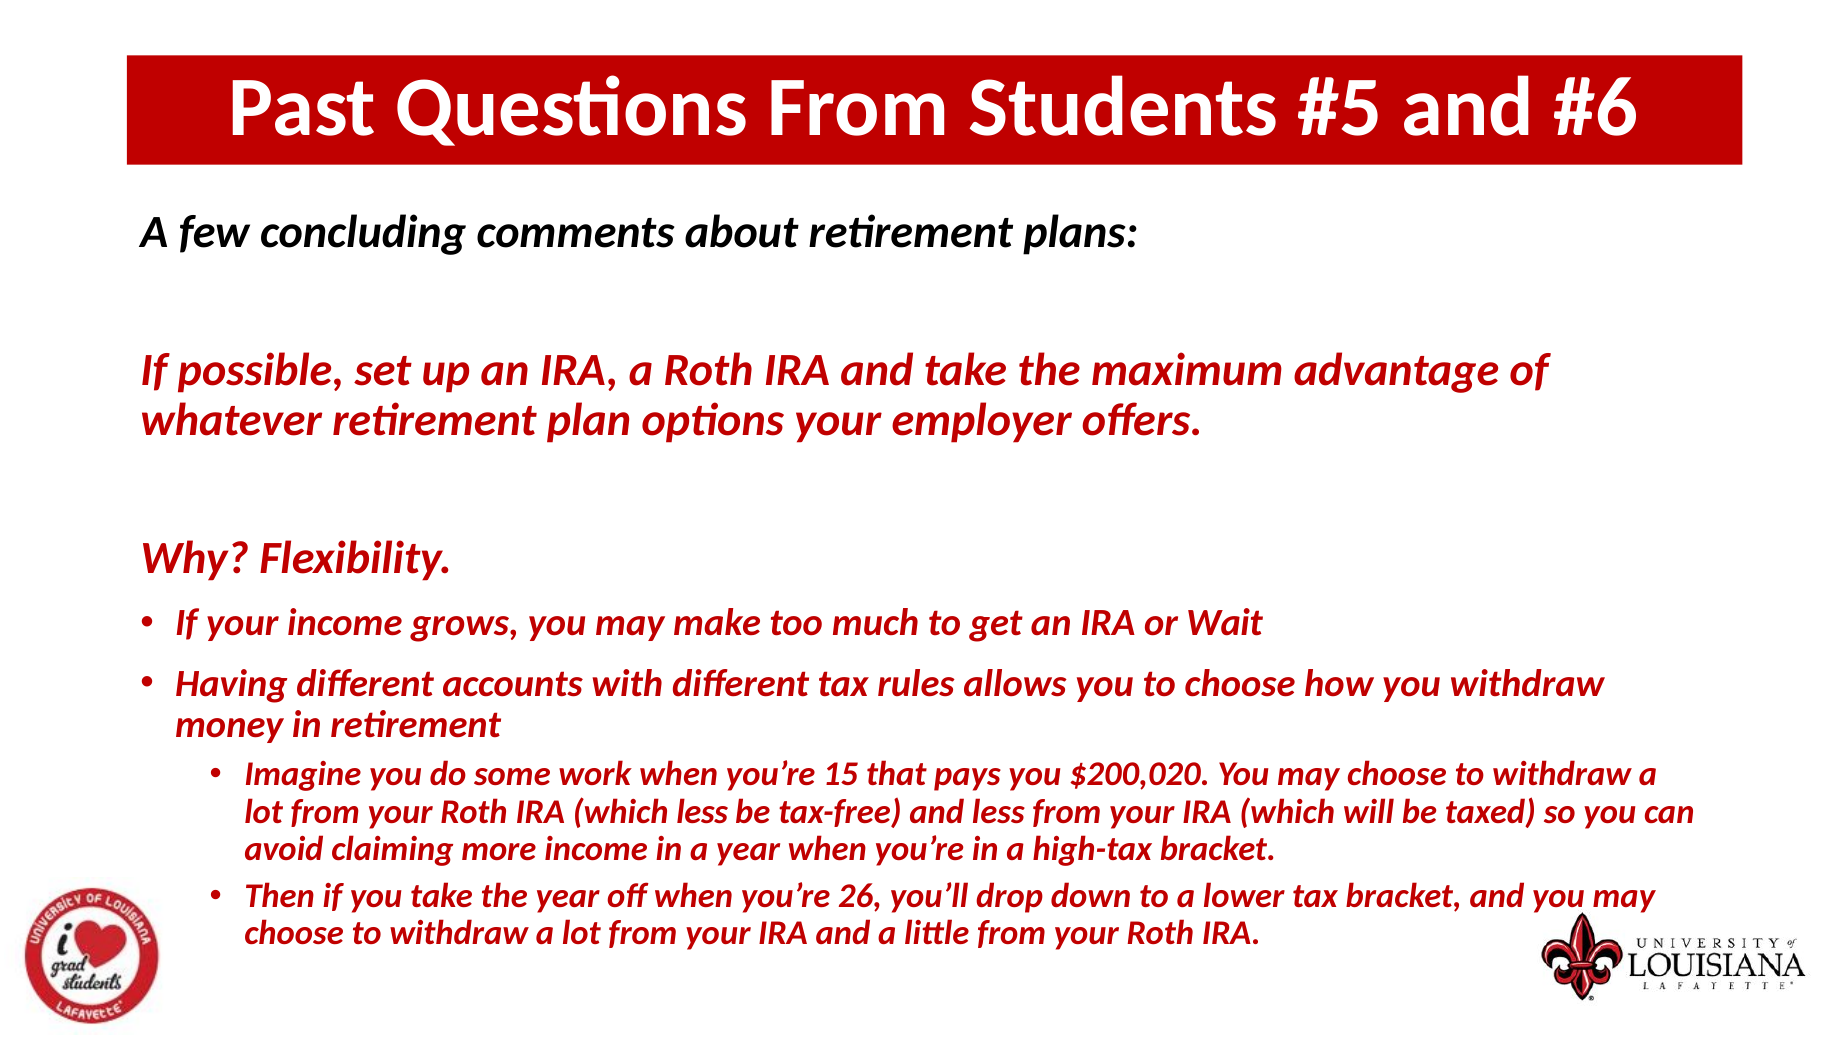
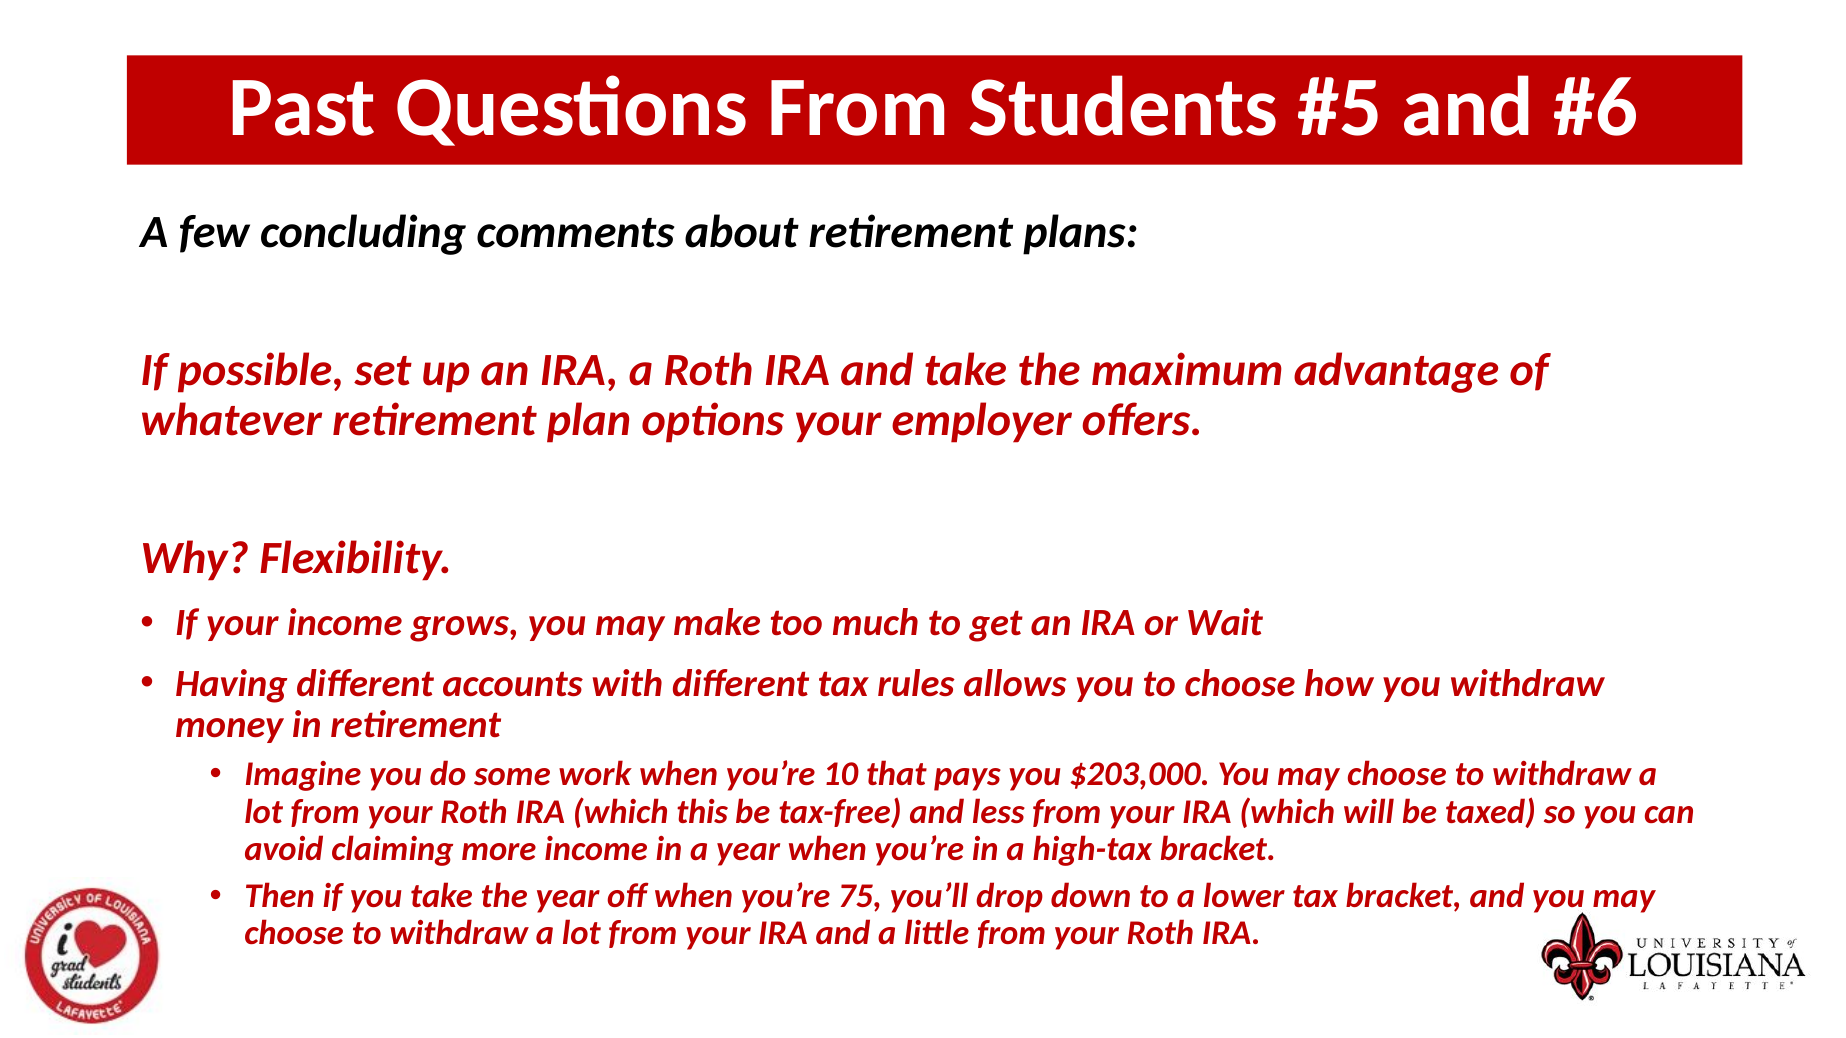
15: 15 -> 10 (841, 775)
$200,020: $200,020 -> $203,000 (1139, 775)
which less: less -> this (702, 812)
26: 26 -> 75 (860, 896)
